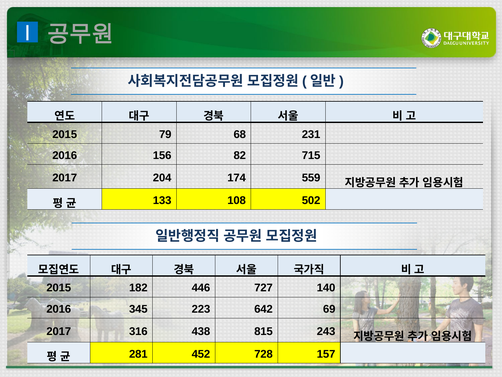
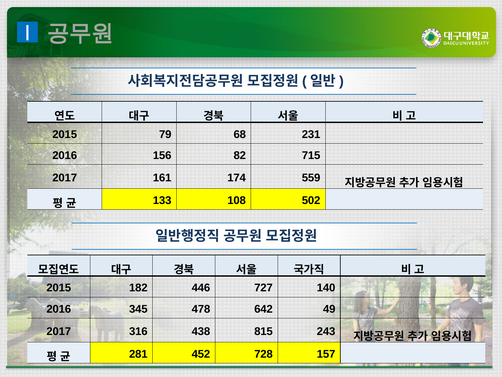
204: 204 -> 161 (162, 178)
223: 223 -> 478 (201, 309)
69: 69 -> 49 (329, 309)
